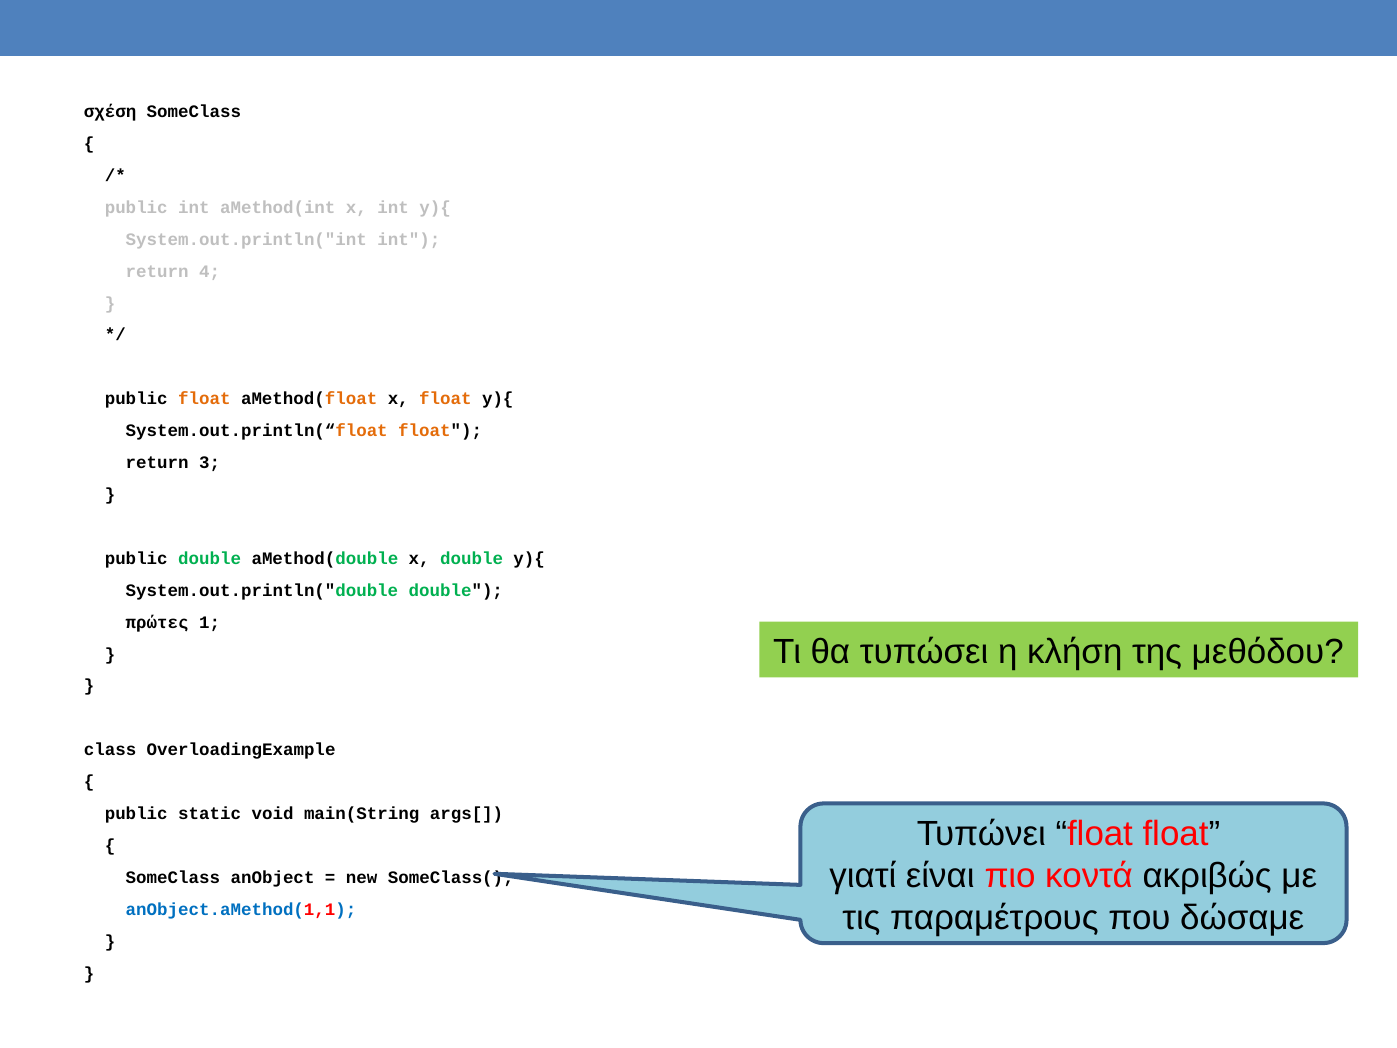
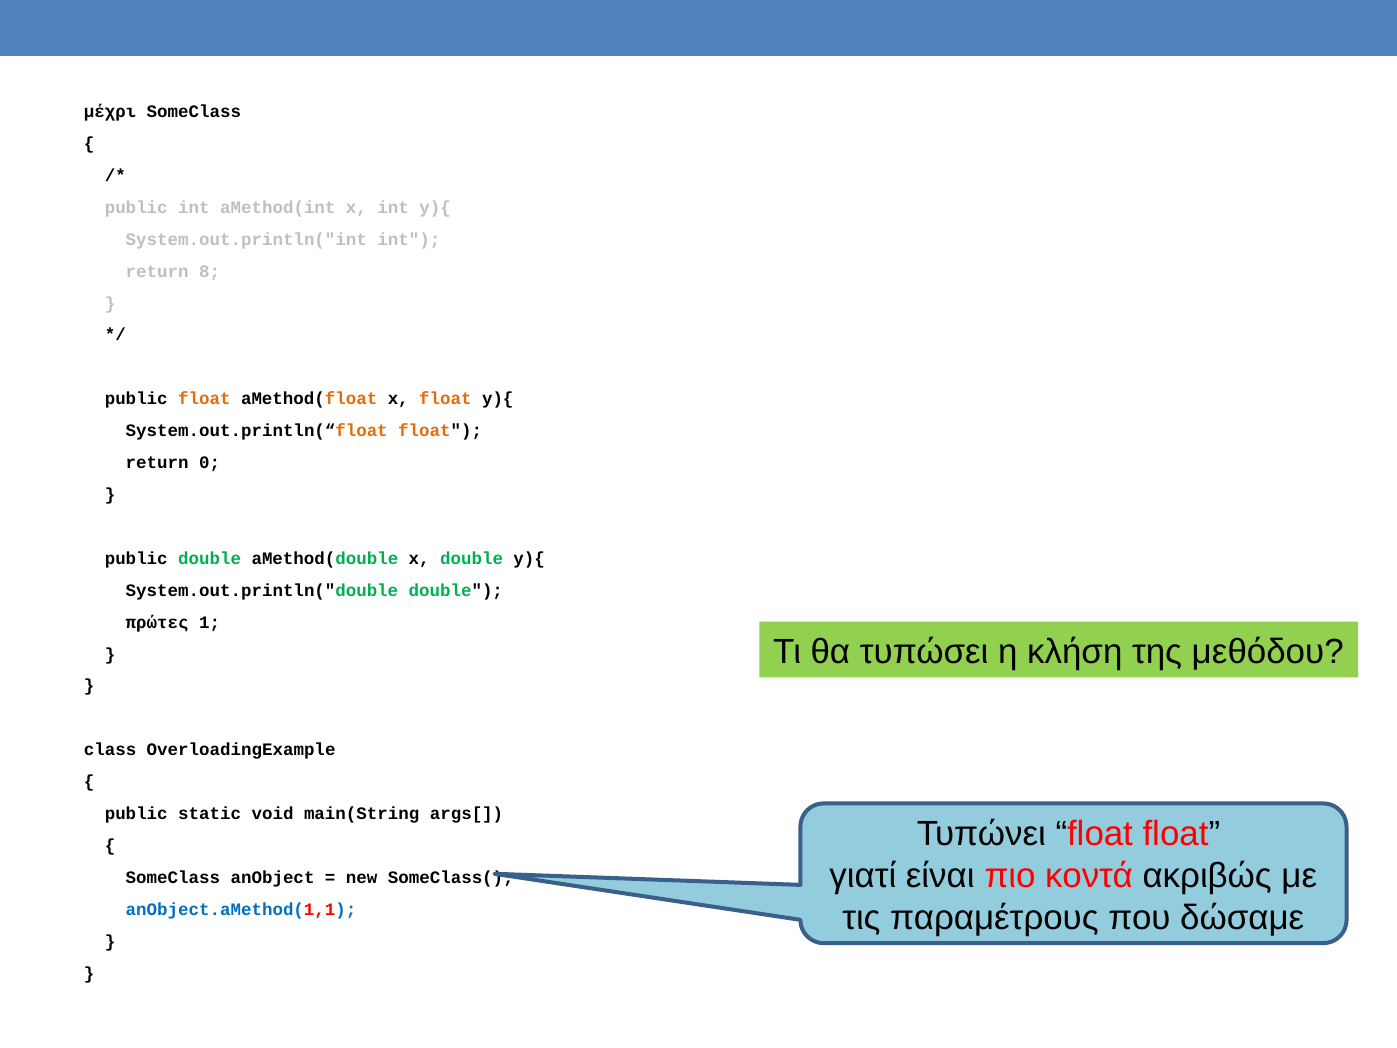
σχέση: σχέση -> μέχρι (110, 112)
4: 4 -> 8 (210, 271)
3: 3 -> 0 (210, 463)
